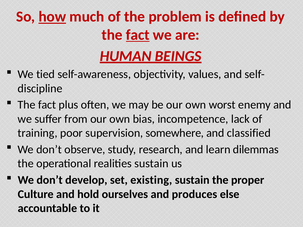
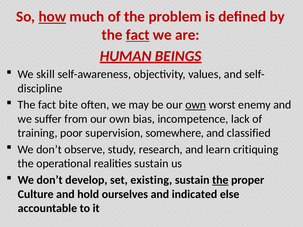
tied: tied -> skill (46, 74)
plus: plus -> bite (68, 105)
own underline: none -> present (196, 105)
dilemmas: dilemmas -> critiquing (256, 150)
the underline: none -> present (220, 180)
produces: produces -> indicated (195, 194)
